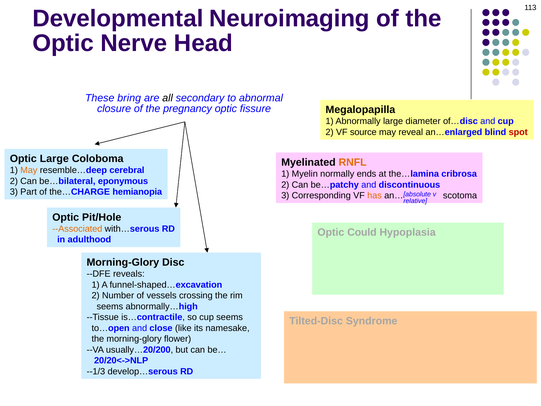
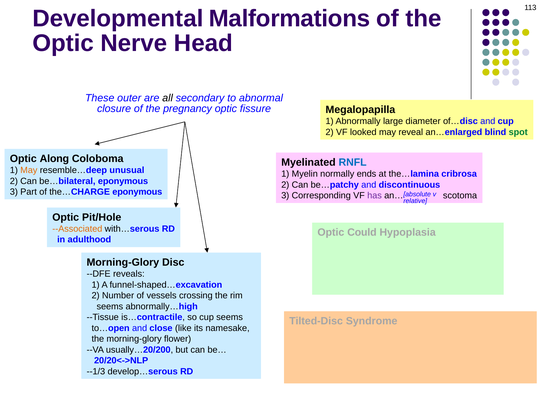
Neuroimaging: Neuroimaging -> Malformations (289, 19)
bring: bring -> outer (129, 98)
source: source -> looked (363, 132)
spot colour: red -> green (518, 132)
Optic Large: Large -> Along (54, 158)
RNFL colour: orange -> blue (353, 162)
cerebral: cerebral -> unusual (127, 170)
the…CHARGE hemianopia: hemianopia -> eponymous (137, 192)
has colour: orange -> purple (375, 195)
